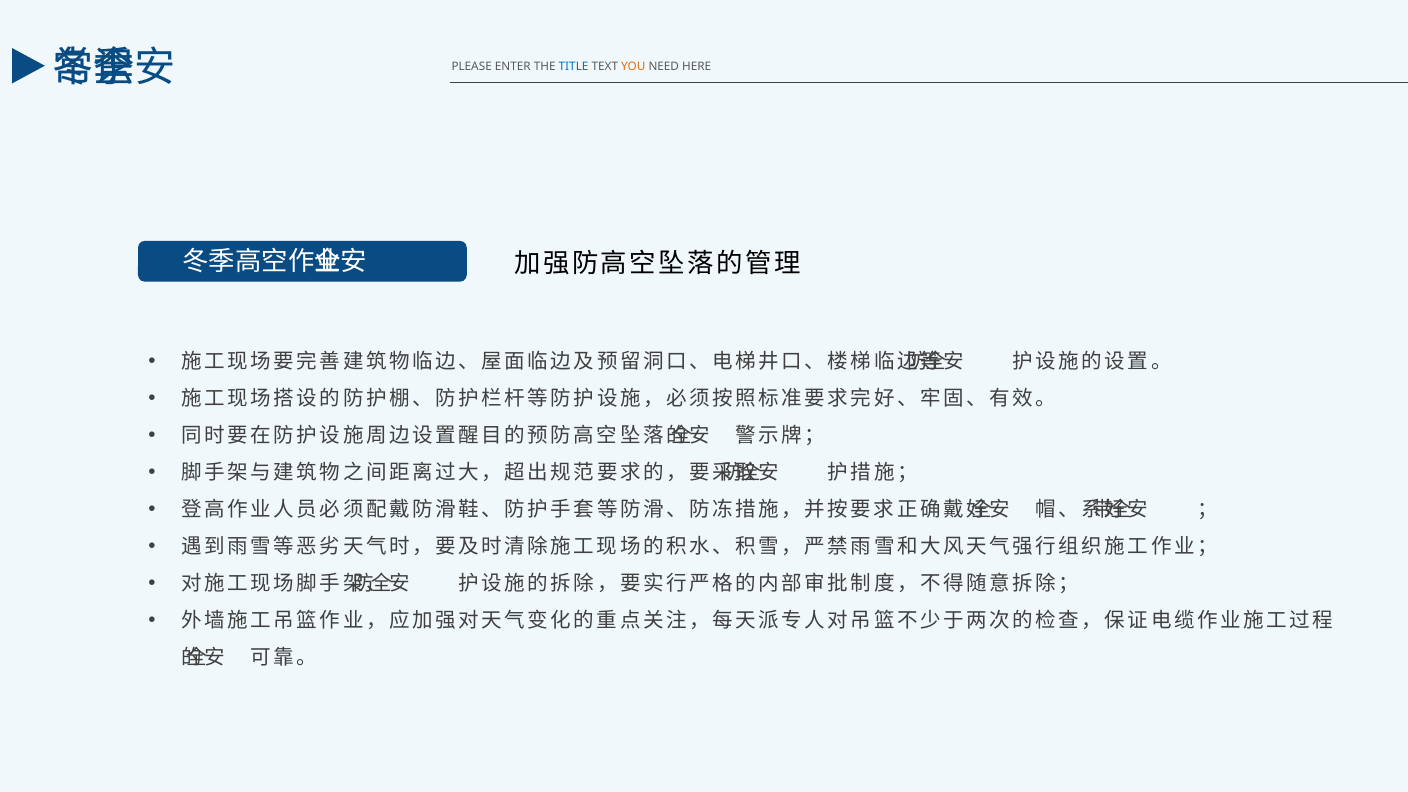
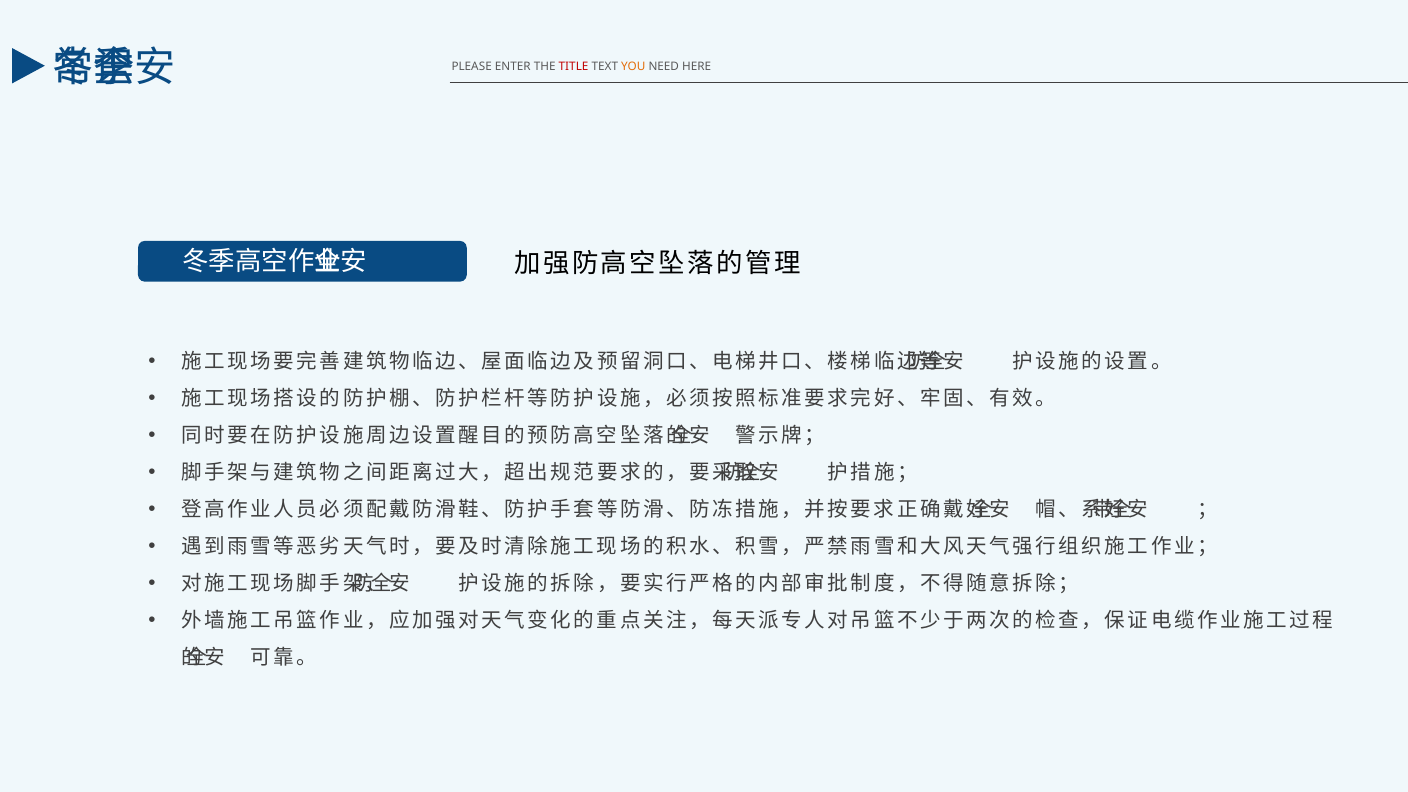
TITLE colour: blue -> red (574, 66)
